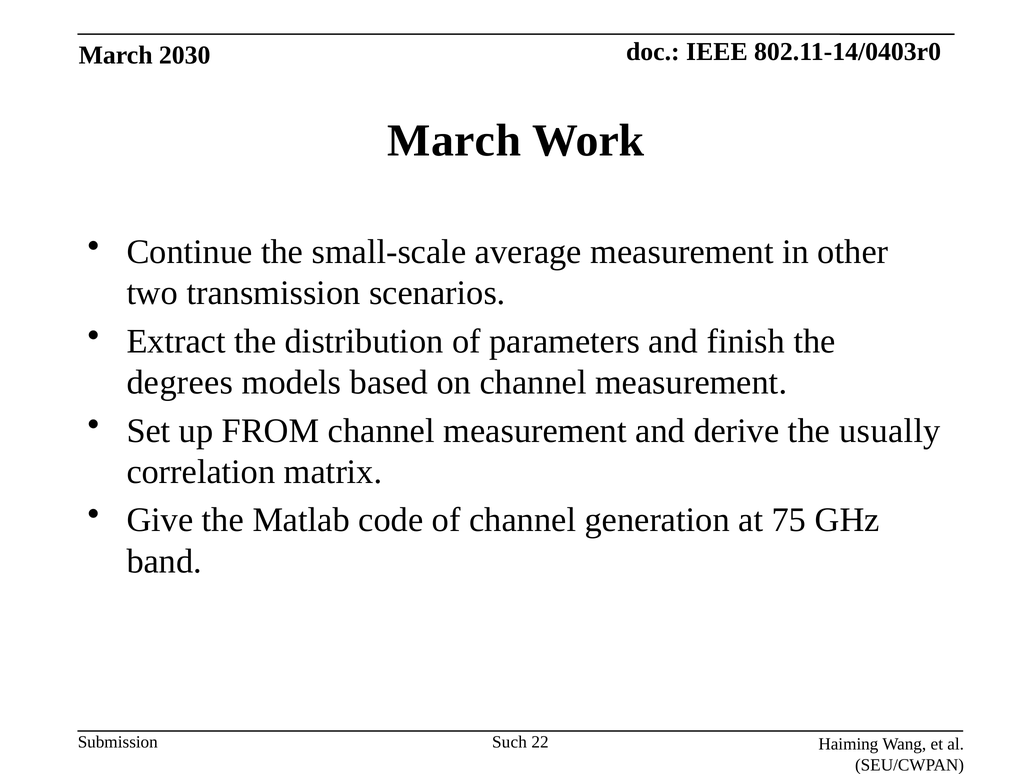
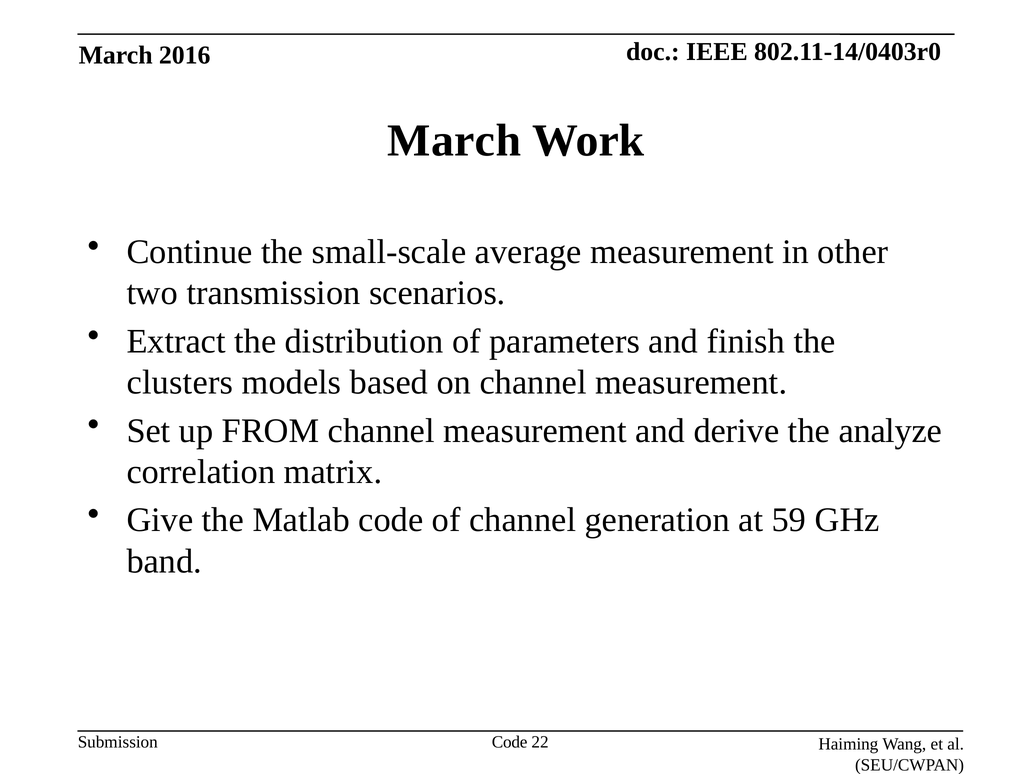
2030: 2030 -> 2016 (185, 55)
degrees: degrees -> clusters (180, 383)
usually: usually -> analyze (890, 431)
75: 75 -> 59 (789, 520)
Such: Such -> Code (510, 742)
